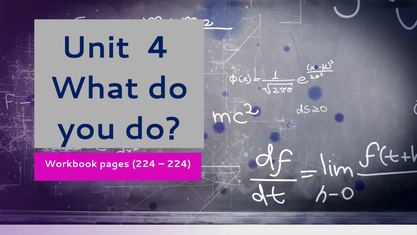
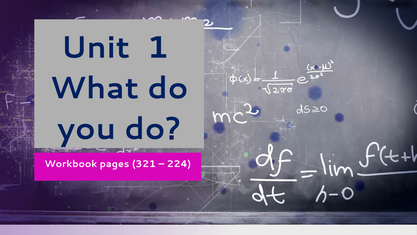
4: 4 -> 1 (158, 47)
pages 224: 224 -> 321 (144, 164)
